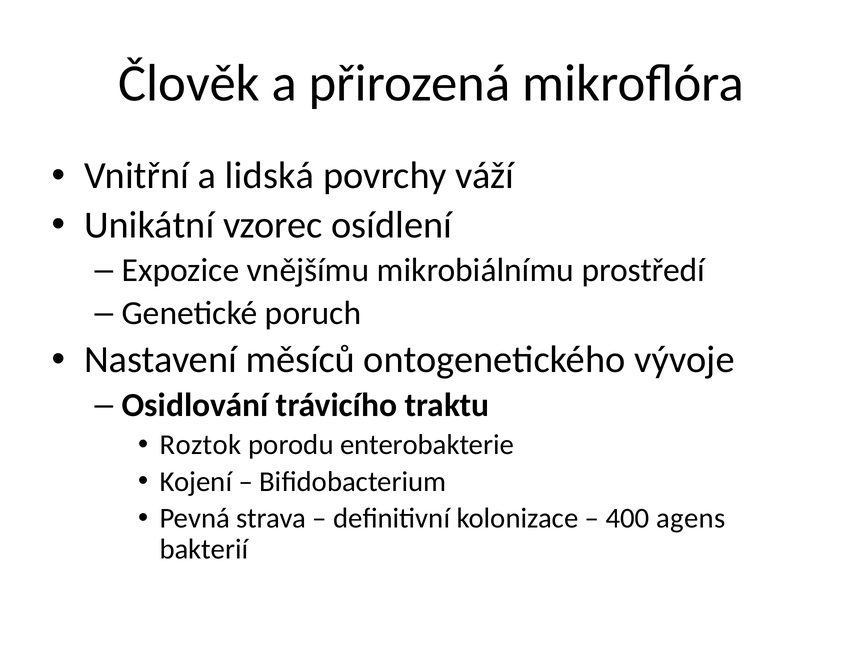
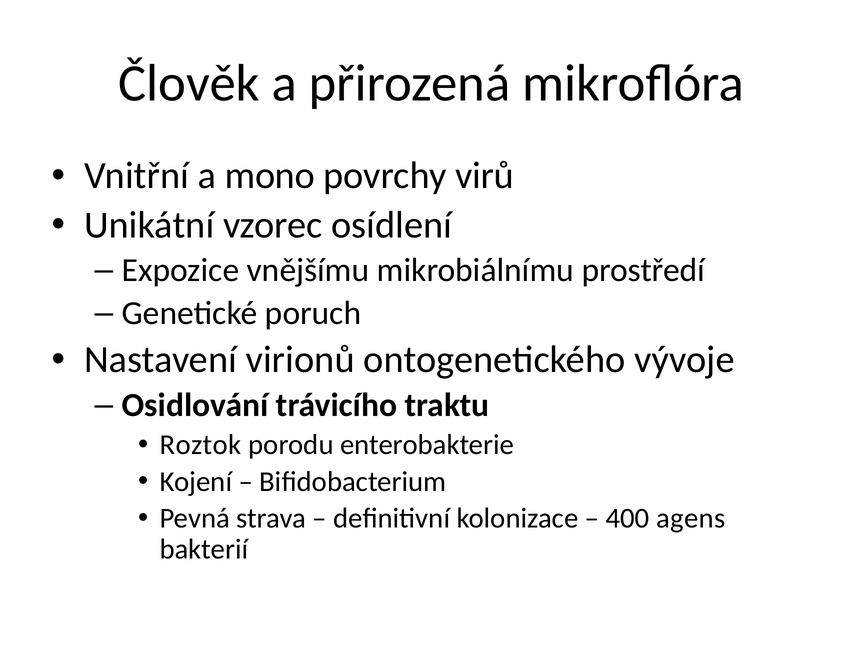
lidská: lidská -> mono (270, 176)
váží: váží -> virů (485, 176)
měsíců: měsíců -> virionů (300, 360)
